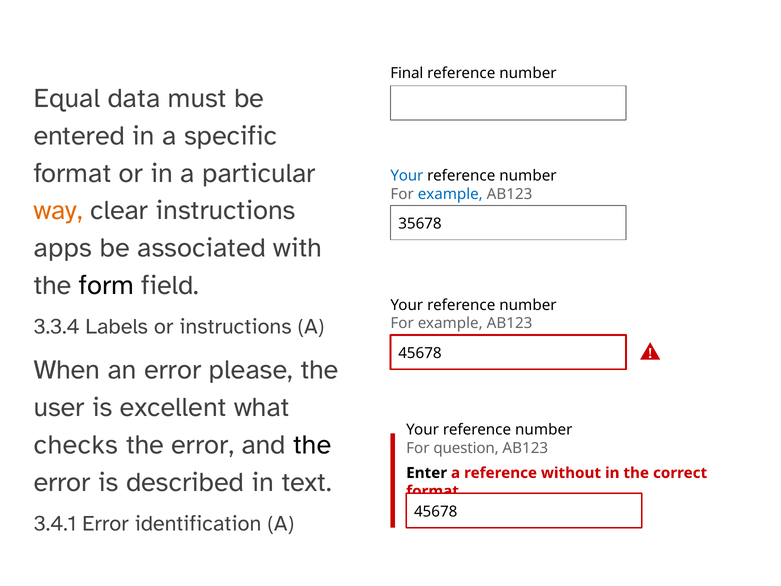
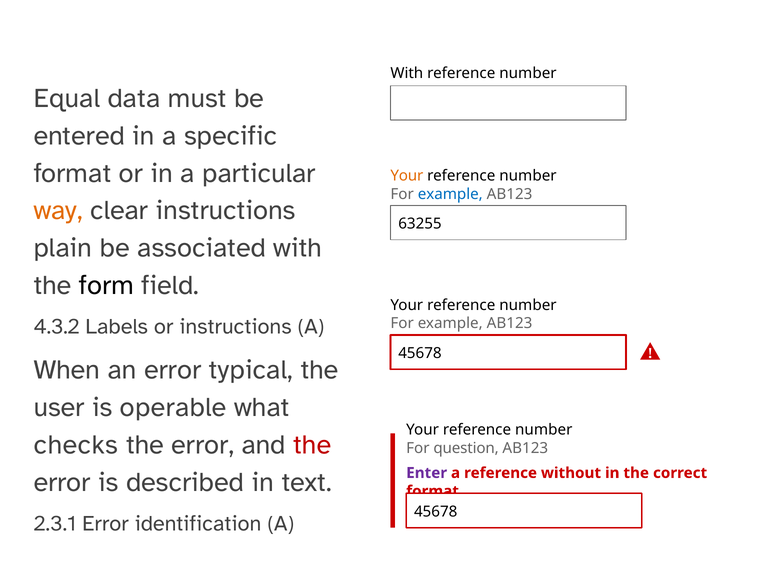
Final: Final -> With (407, 73)
Your colour: blue -> orange (407, 176)
35678: 35678 -> 63255 (420, 224)
apps: apps -> plain (63, 248)
3.3.4: 3.3.4 -> 4.3.2 (57, 327)
please: please -> typical (251, 370)
excellent: excellent -> operable (173, 407)
the colour: black -> red (312, 445)
Enter colour: black -> purple (427, 473)
3.4.1: 3.4.1 -> 2.3.1 (55, 523)
